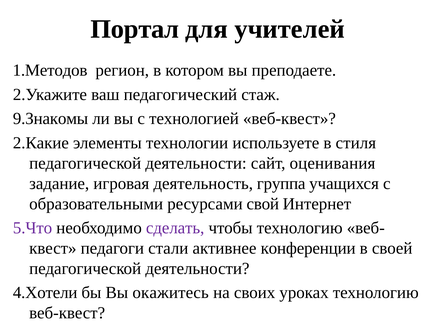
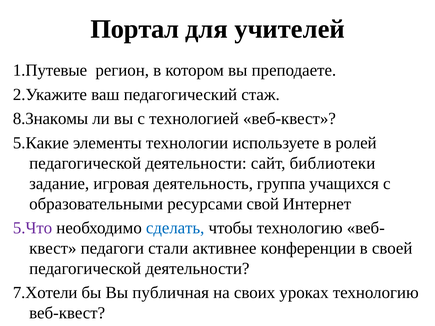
1.Методов: 1.Методов -> 1.Путевые (50, 70)
9.Знакомы: 9.Знакомы -> 8.Знакомы (51, 119)
2.Какие: 2.Какие -> 5.Какие (41, 143)
стиля: стиля -> ролей (356, 143)
оценивания: оценивания -> библиотеки (332, 163)
сделать colour: purple -> blue (175, 228)
4.Хотели: 4.Хотели -> 7.Хотели (45, 293)
окажитесь: окажитесь -> публичная (171, 293)
